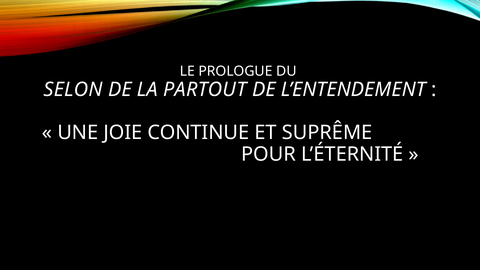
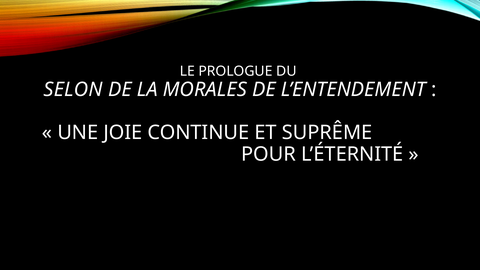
PARTOUT: PARTOUT -> MORALES (205, 89)
